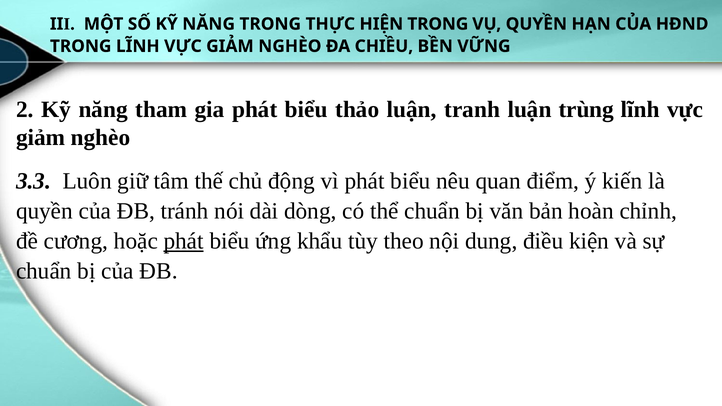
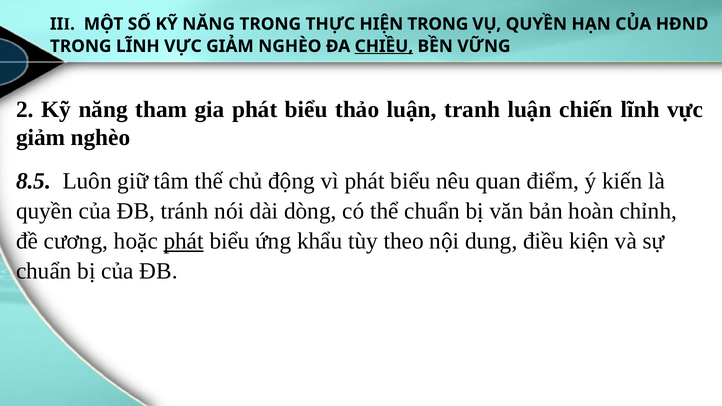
CHIỀU underline: none -> present (384, 46)
trùng: trùng -> chiến (586, 110)
3.3: 3.3 -> 8.5 (33, 181)
